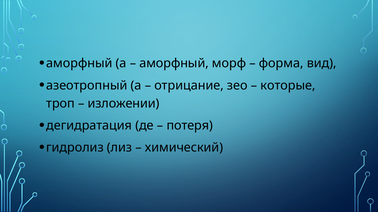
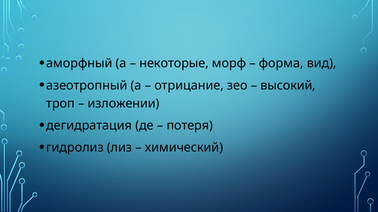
аморфный: аморфный -> некоторые (174, 64)
которые: которые -> высокий (288, 86)
